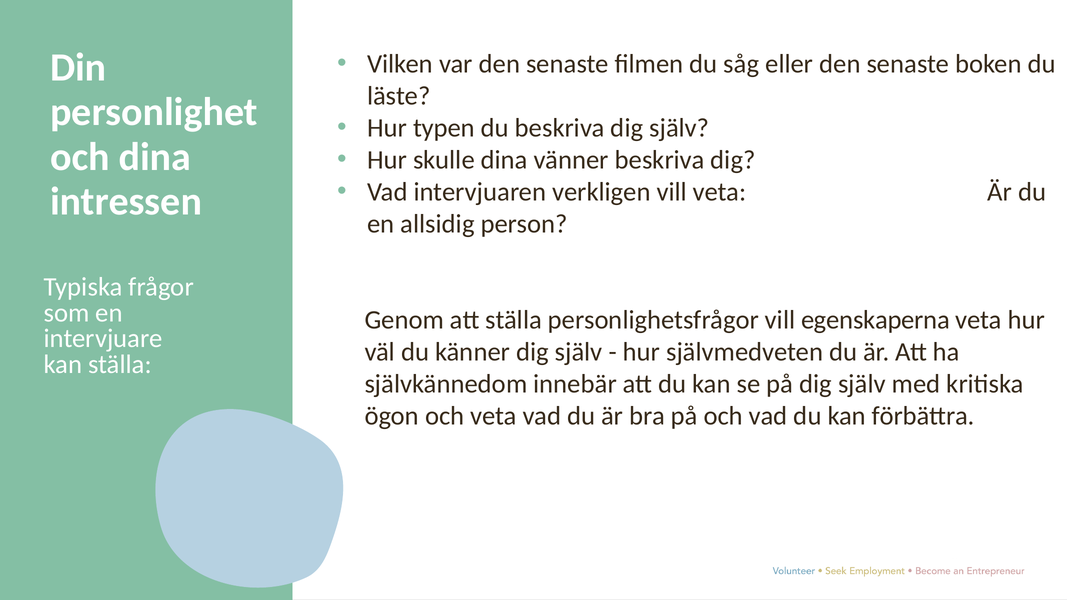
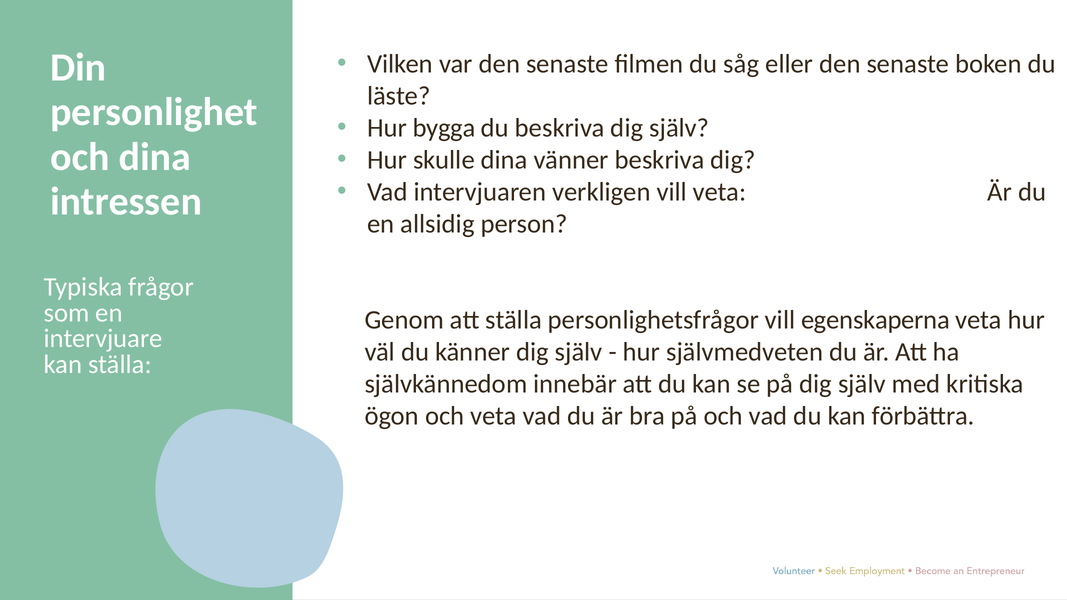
typen: typen -> bygga (444, 128)
